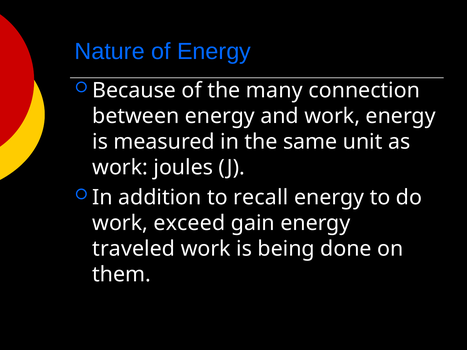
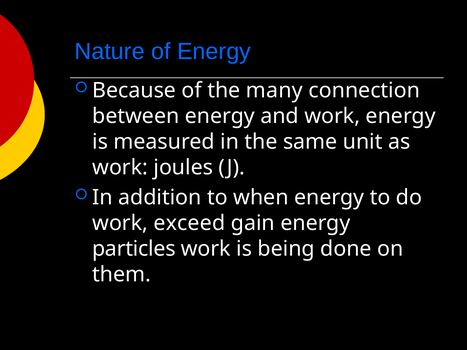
recall: recall -> when (261, 198)
traveled: traveled -> particles (134, 249)
